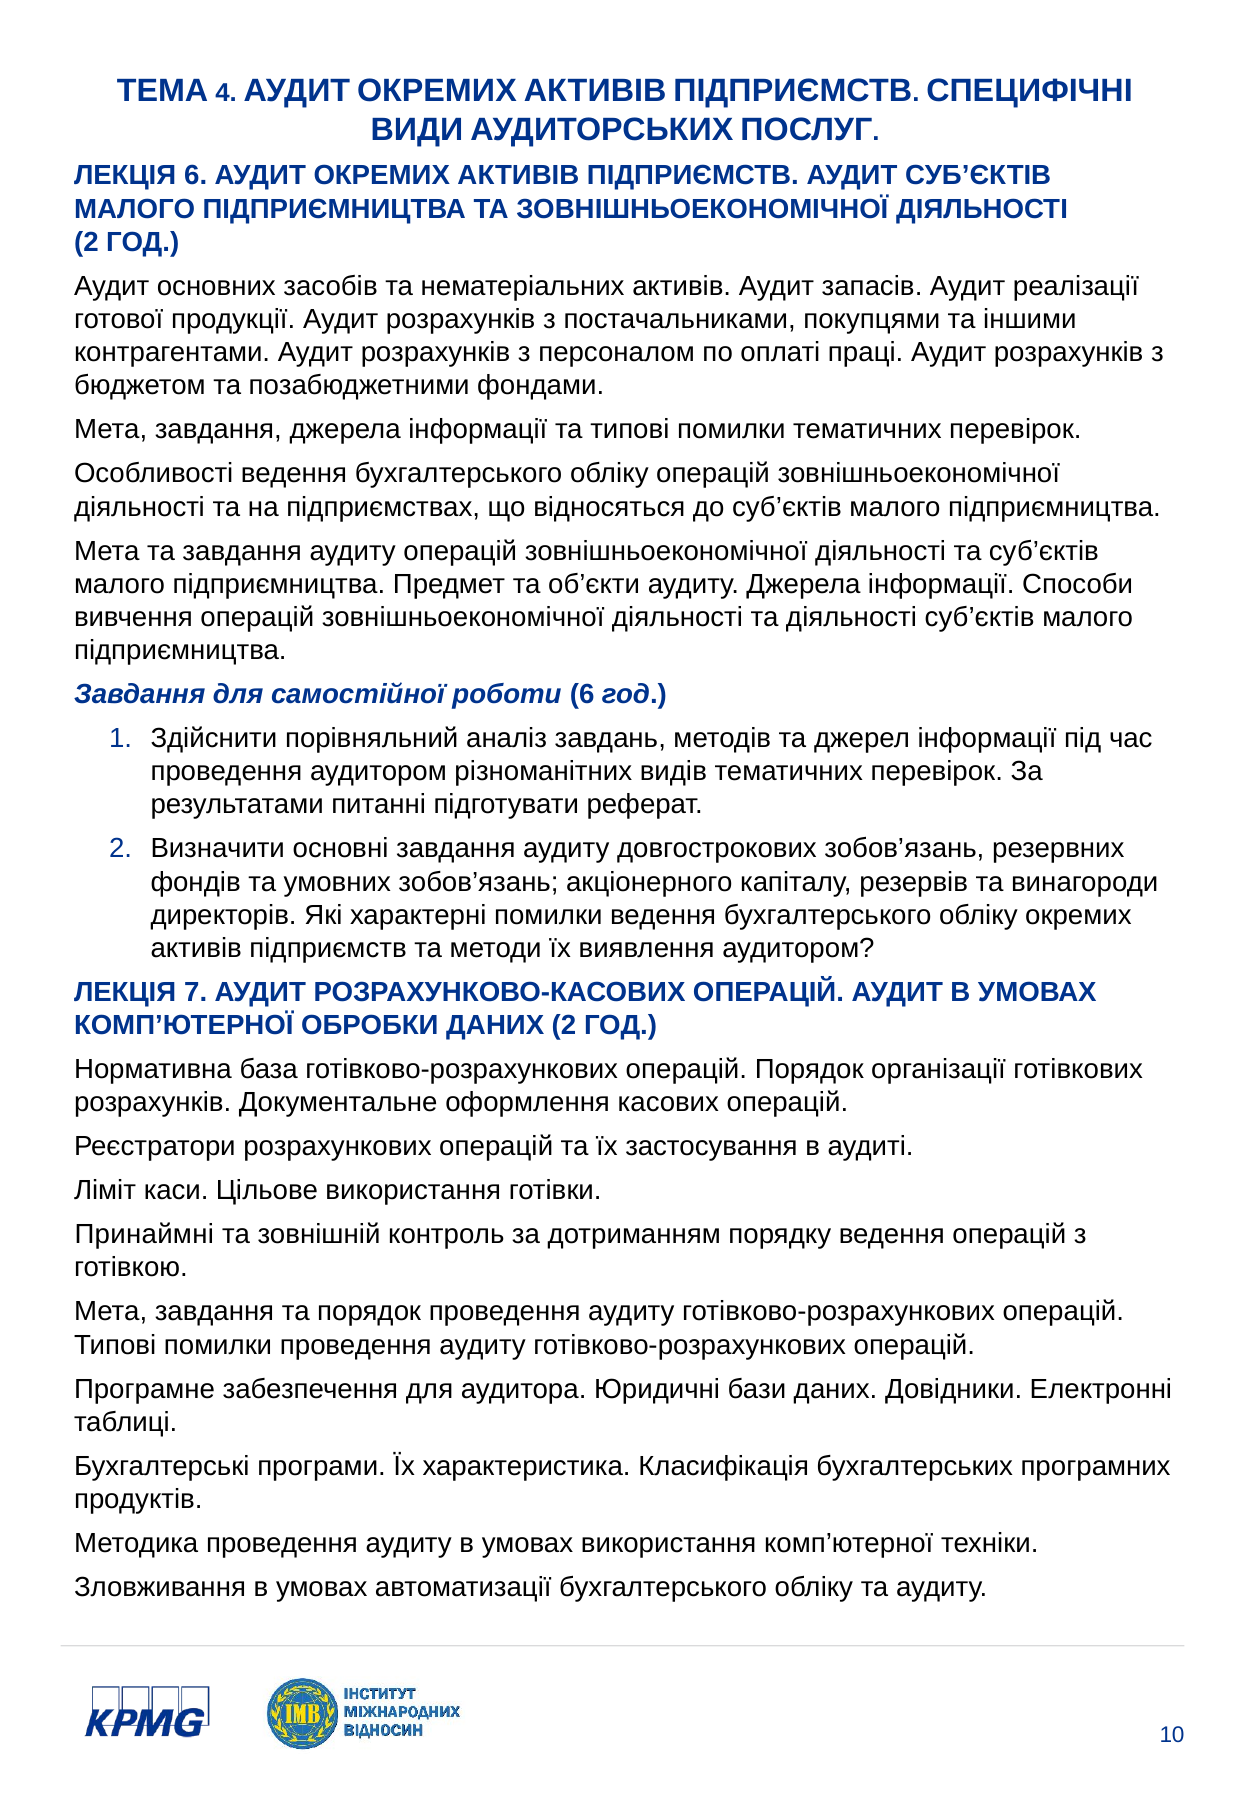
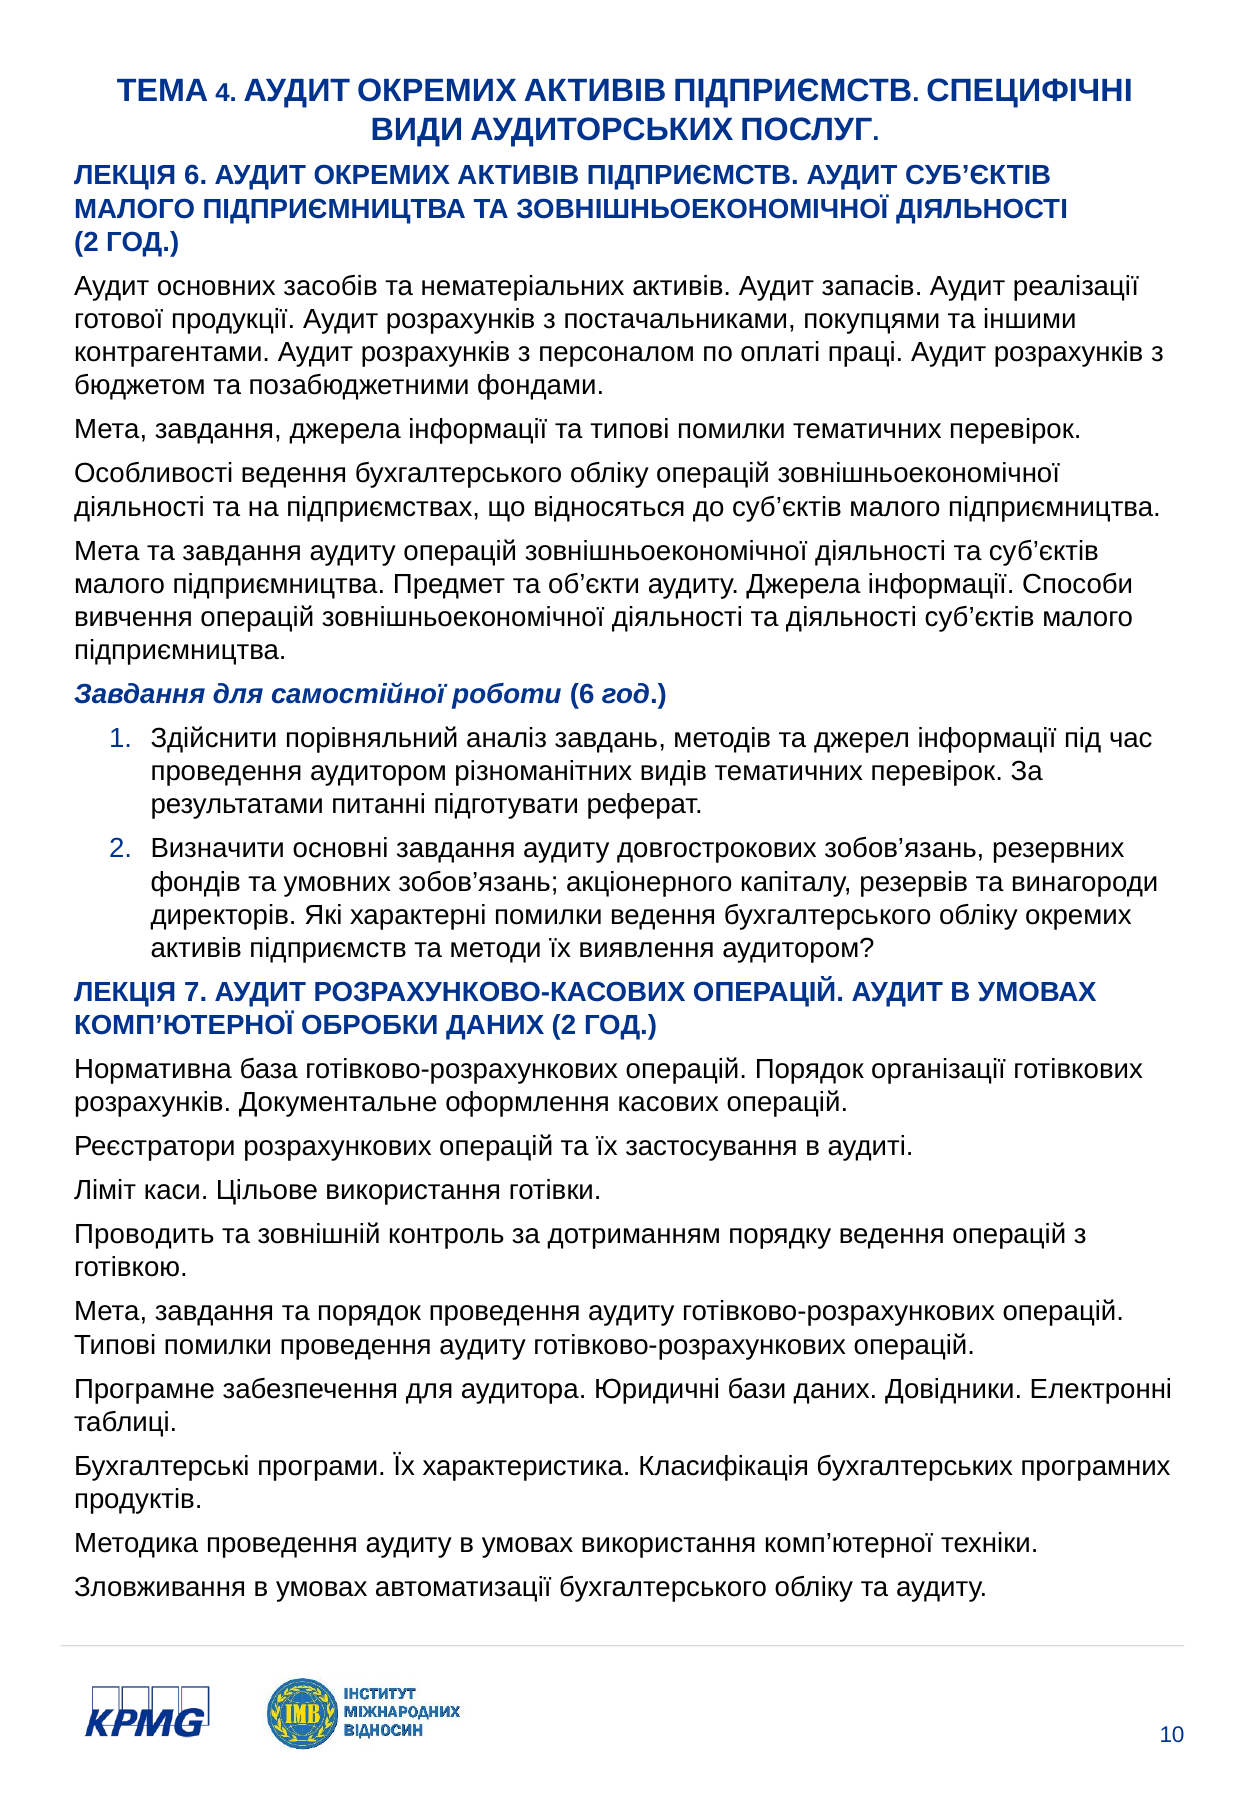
Принаймні: Принаймні -> Проводить (144, 1235)
